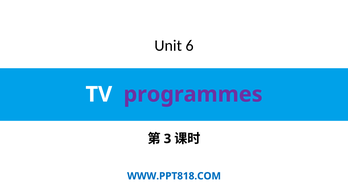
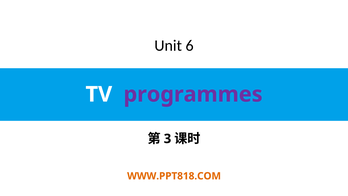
WWW.PPT818.COM colour: blue -> orange (174, 176)
